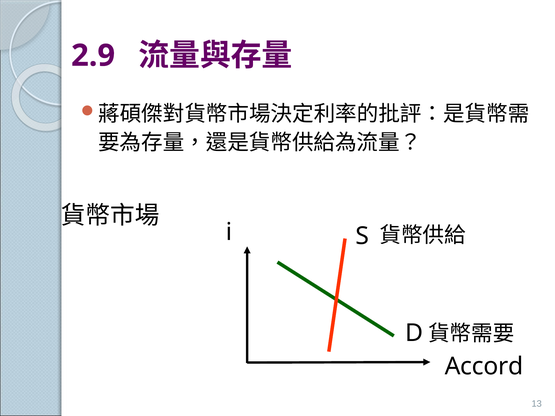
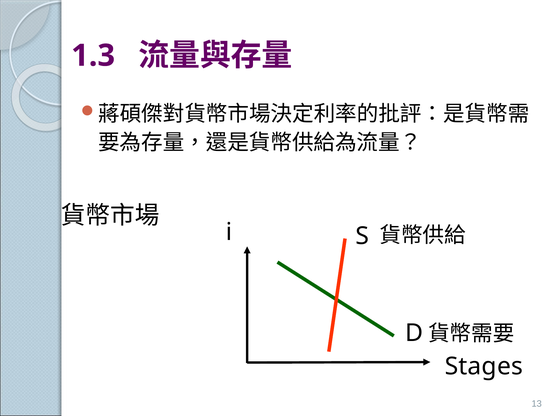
2.9: 2.9 -> 1.3 (93, 56)
Accord: Accord -> Stages (484, 366)
